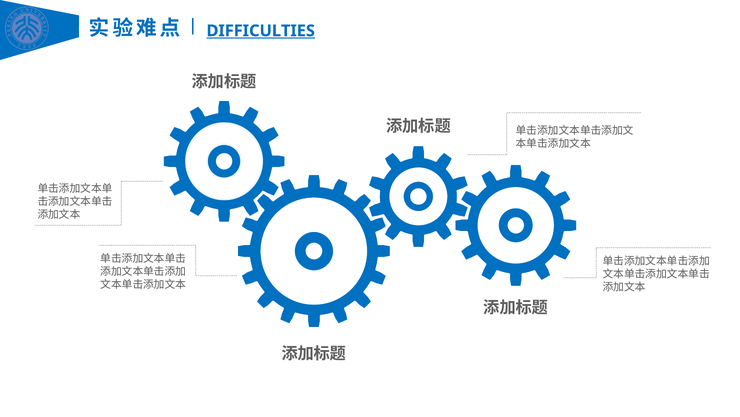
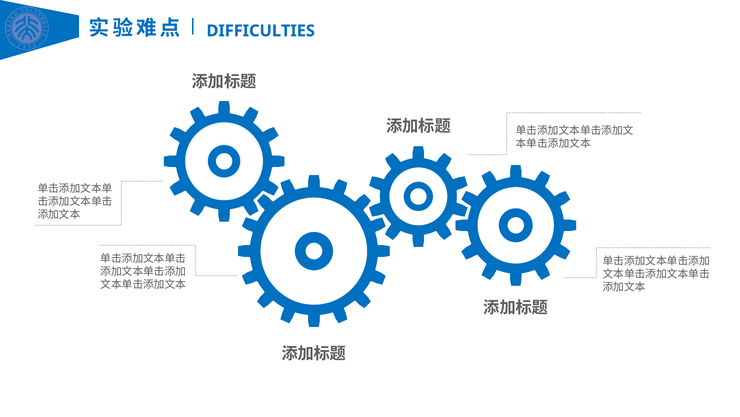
DIFFICULTIES underline: present -> none (261, 31)
